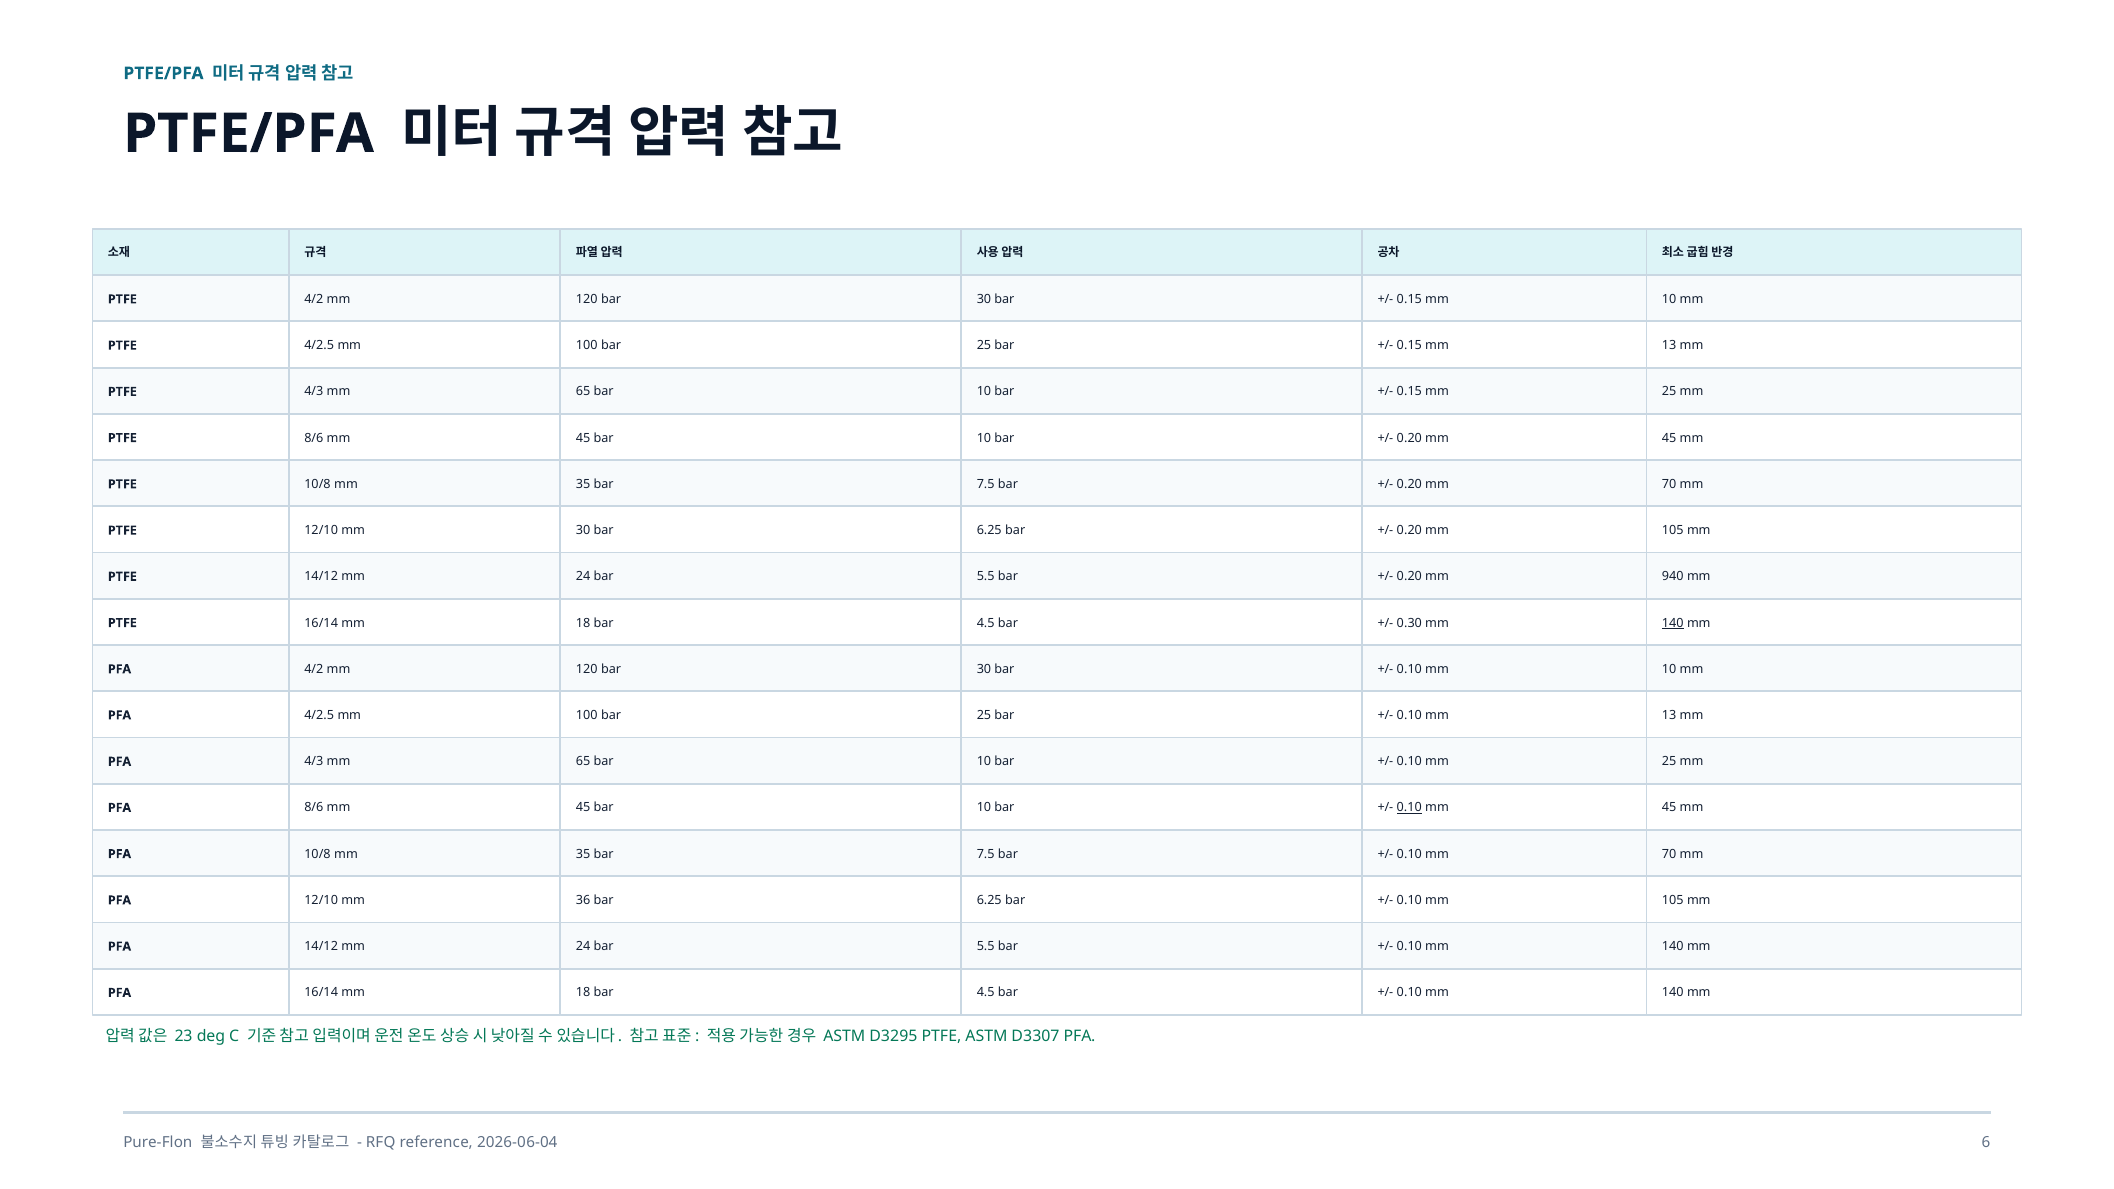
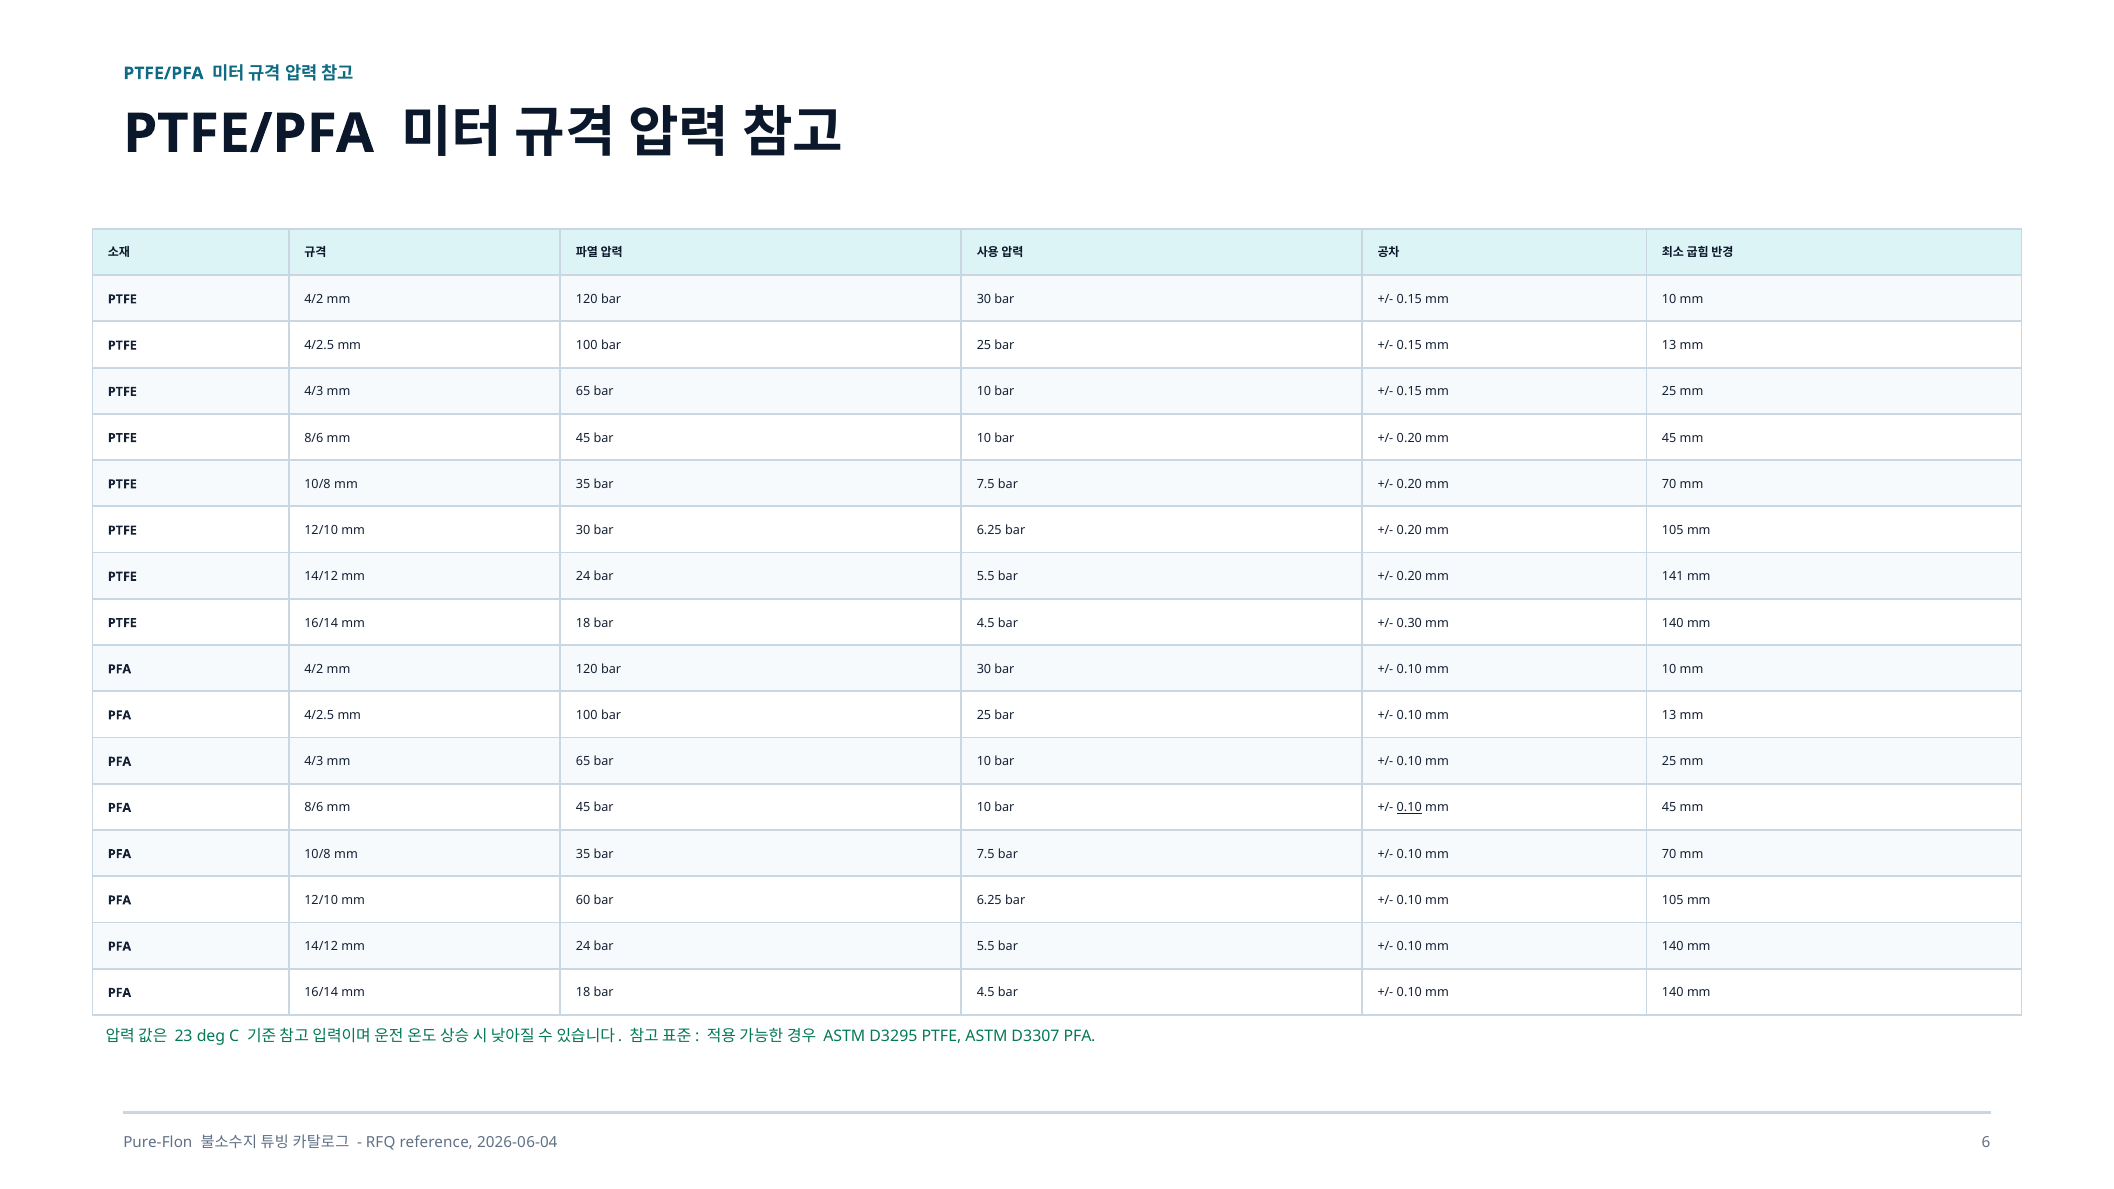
940: 940 -> 141 (1673, 577)
140 underline: present -> none (1673, 623)
36: 36 -> 60 (583, 900)
